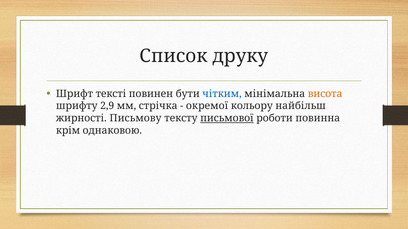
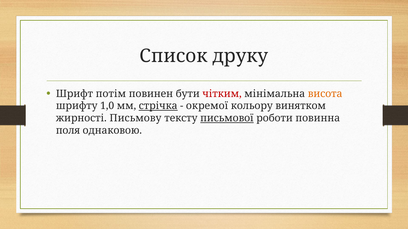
тексті: тексті -> потім (111, 94)
чітким colour: blue -> red (222, 94)
2,9: 2,9 -> 1,0 (107, 106)
стрічка underline: none -> present (158, 106)
найбільш: найбільш -> винятком (301, 106)
крім: крім -> поля (68, 131)
